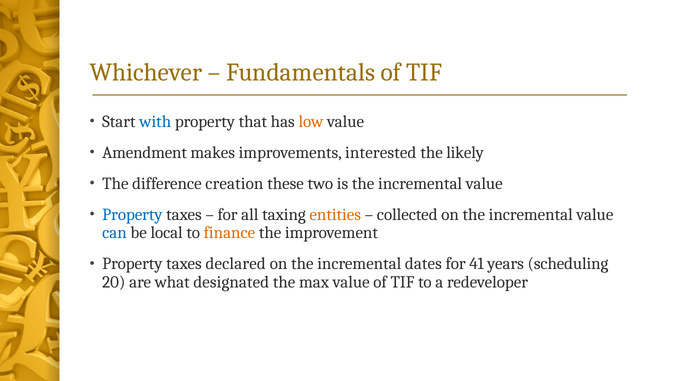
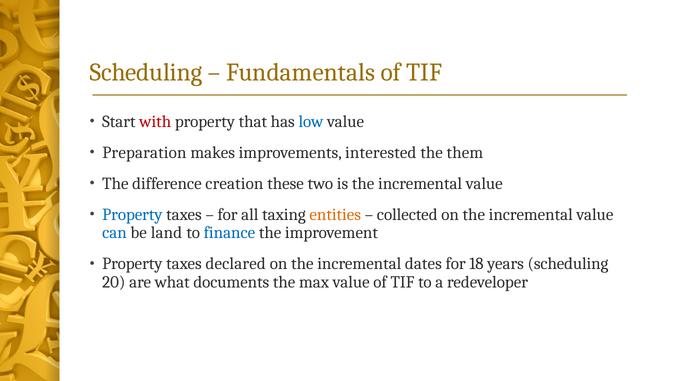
Whichever: Whichever -> Scheduling (146, 73)
with colour: blue -> red (155, 122)
low colour: orange -> blue (311, 122)
Amendment: Amendment -> Preparation (144, 153)
likely: likely -> them (465, 153)
local: local -> land (167, 233)
finance colour: orange -> blue (229, 233)
41: 41 -> 18 (476, 264)
designated: designated -> documents (231, 282)
